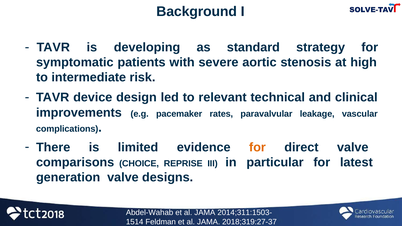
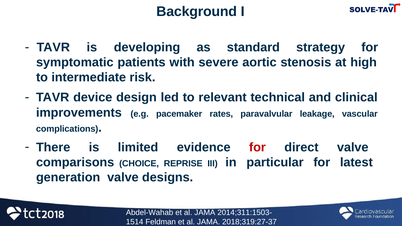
for colour: orange -> red (257, 147)
